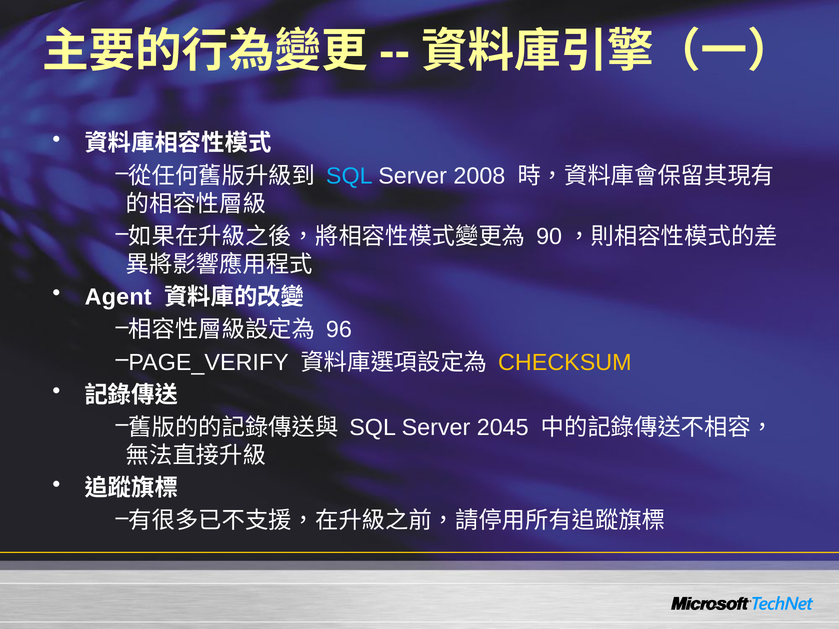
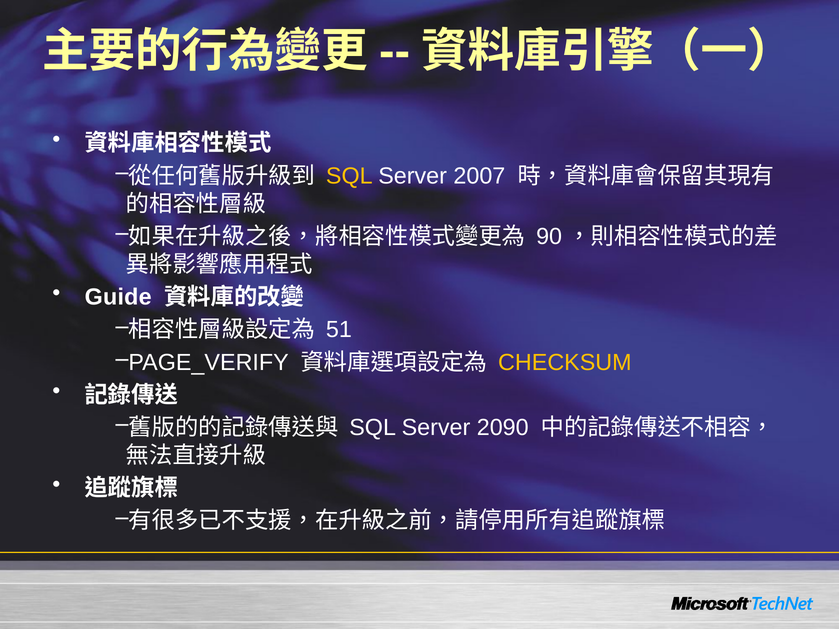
SQL colour: light blue -> yellow (349, 176)
2008: 2008 -> 2007 (479, 176)
Agent: Agent -> Guide (118, 297)
96: 96 -> 51 (339, 330)
2045: 2045 -> 2090 (503, 428)
